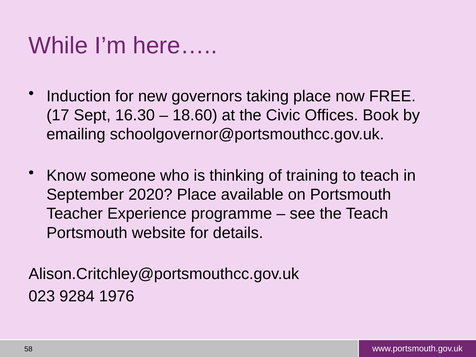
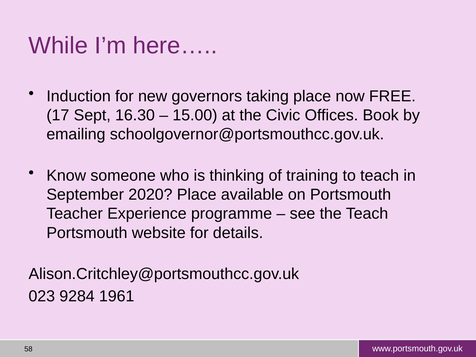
18.60: 18.60 -> 15.00 (195, 115)
1976: 1976 -> 1961 (117, 296)
